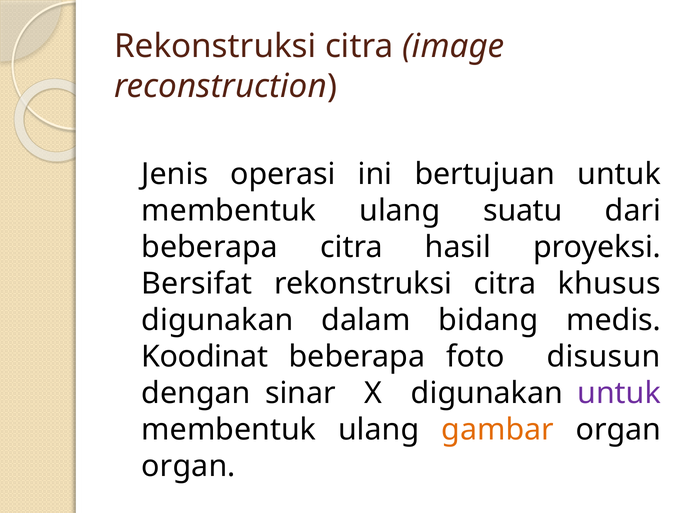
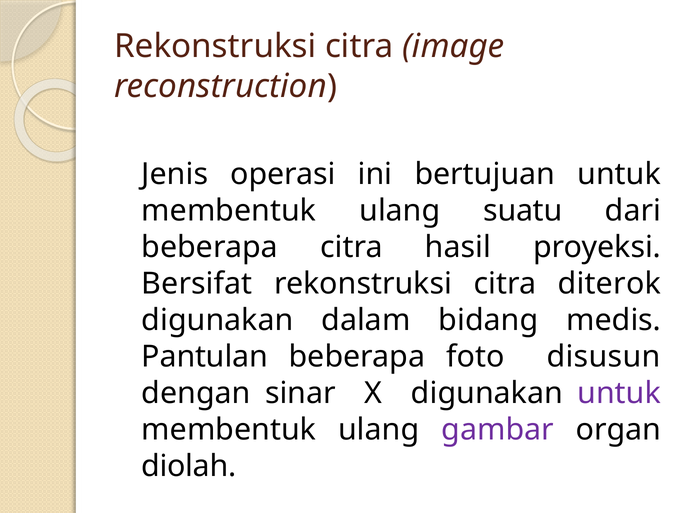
khusus: khusus -> diterok (609, 284)
Koodinat: Koodinat -> Pantulan (205, 357)
gambar colour: orange -> purple (498, 430)
organ: organ -> diolah (189, 466)
